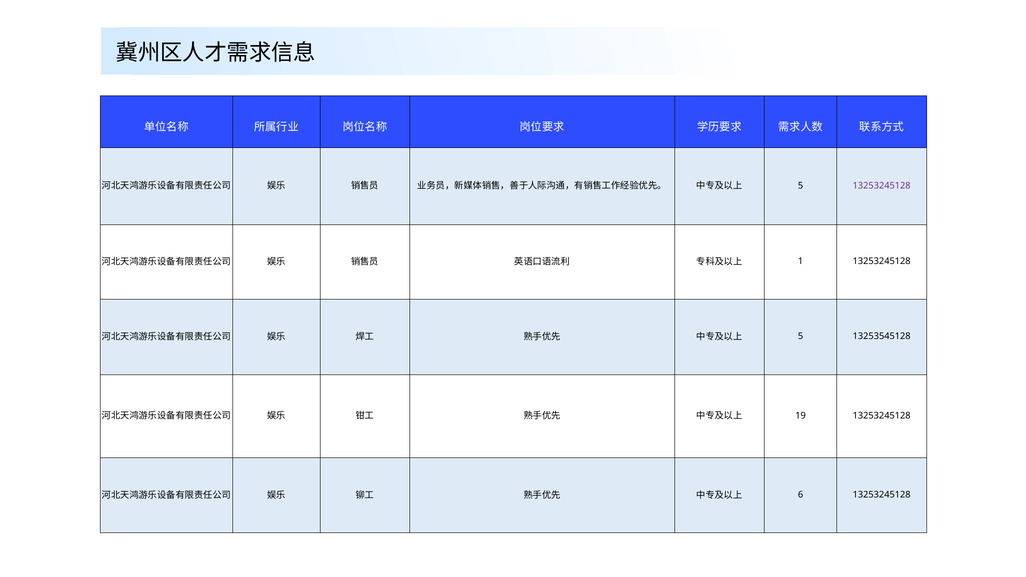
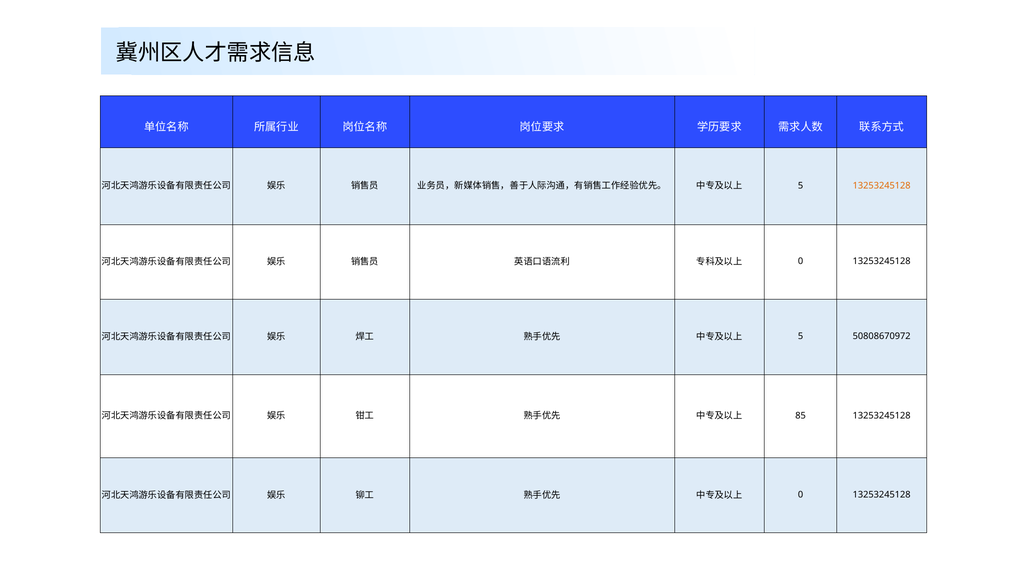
13253245128 colour: purple -> orange (882, 186)
1: 1 -> 0 (801, 261)
13253545128: 13253545128 -> 50808670972 (882, 336)
19: 19 -> 85 (801, 416)
6: 6 -> 0 (801, 495)
